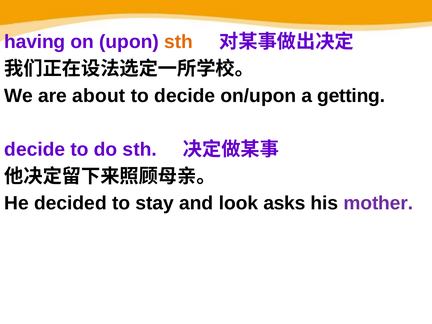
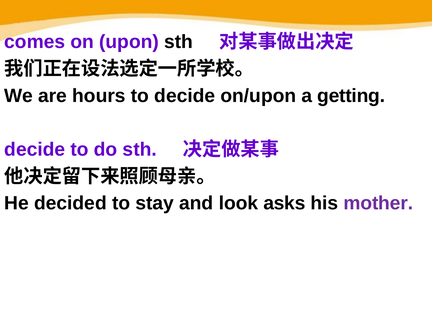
having: having -> comes (35, 42)
sth colour: orange -> black (179, 42)
about: about -> hours (99, 96)
